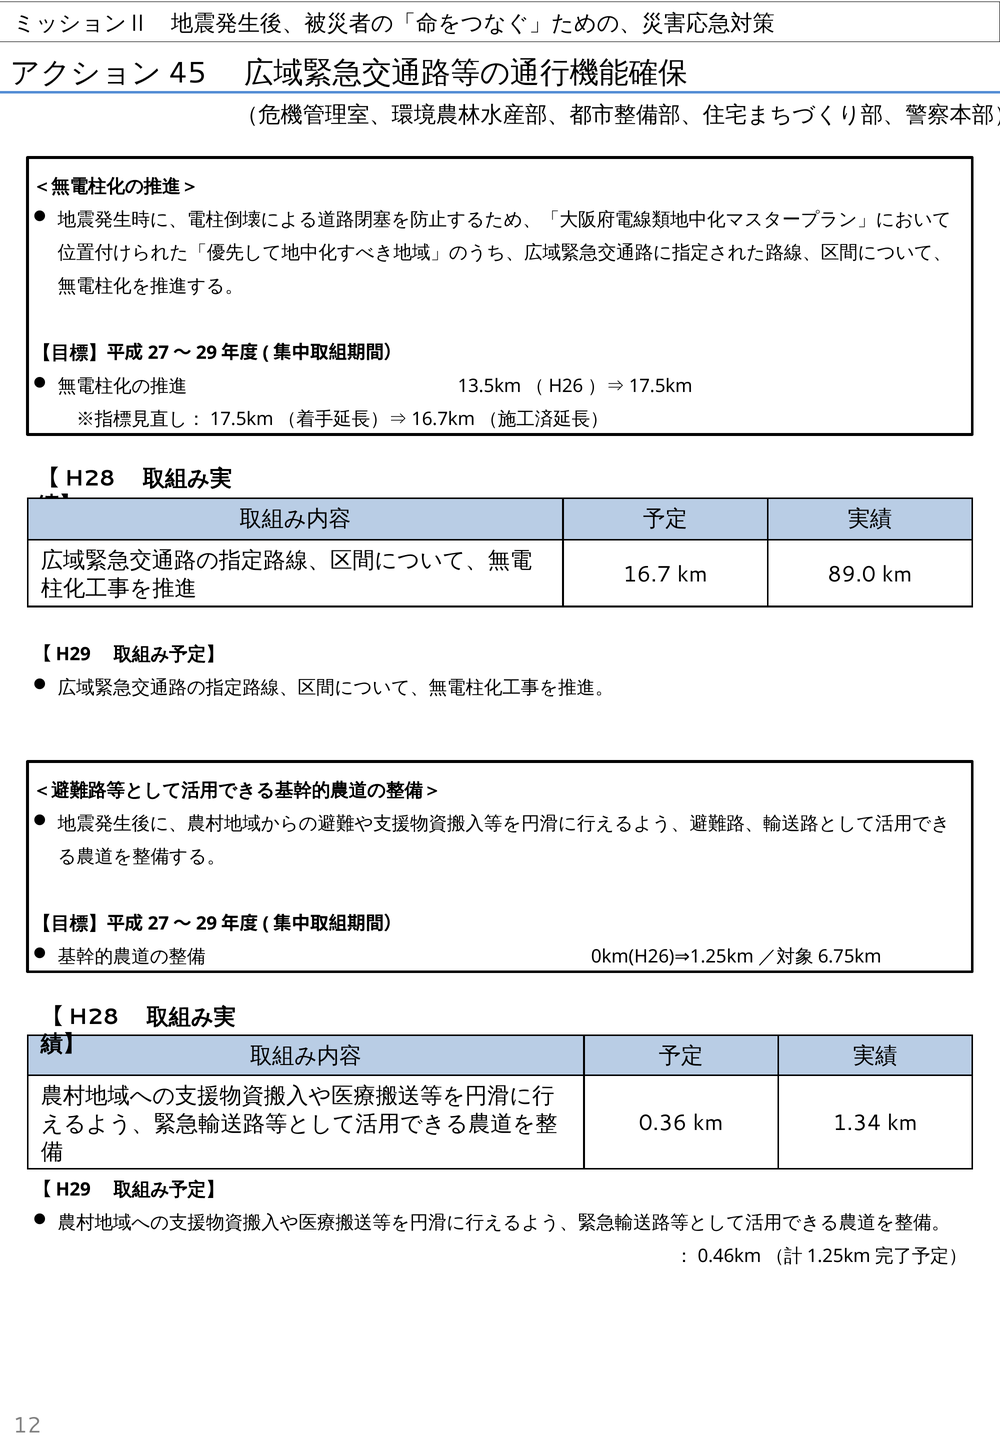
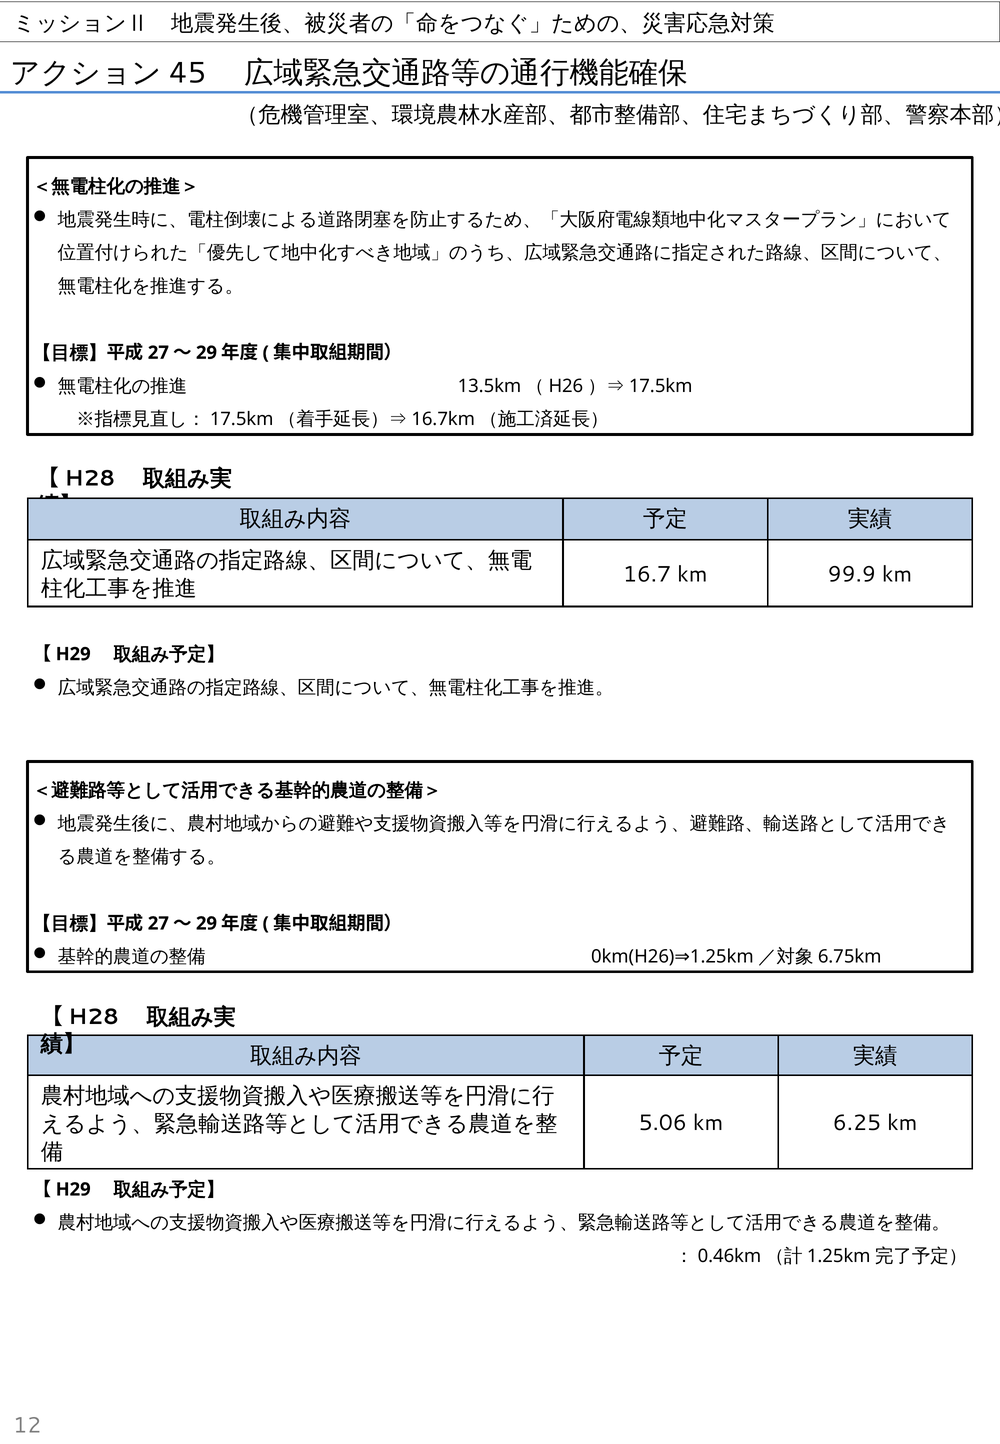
89.0: 89.0 -> 99.9 (852, 575)
0.36: 0.36 -> 5.06 (663, 1123)
1.34: 1.34 -> 6.25 (857, 1123)
